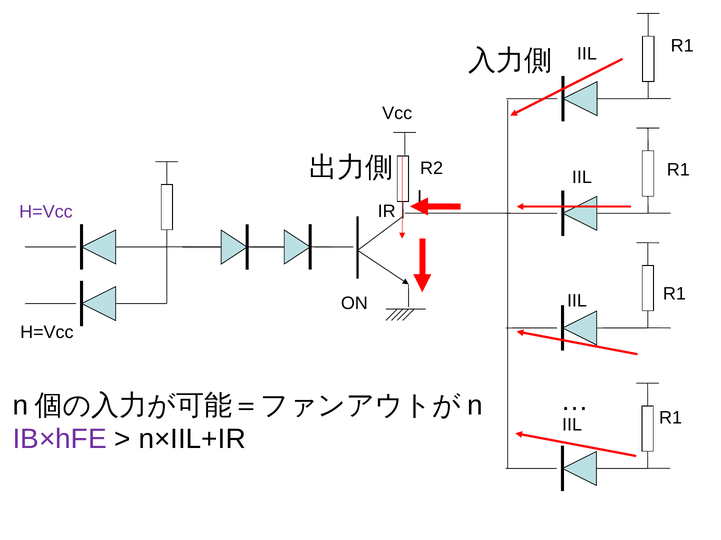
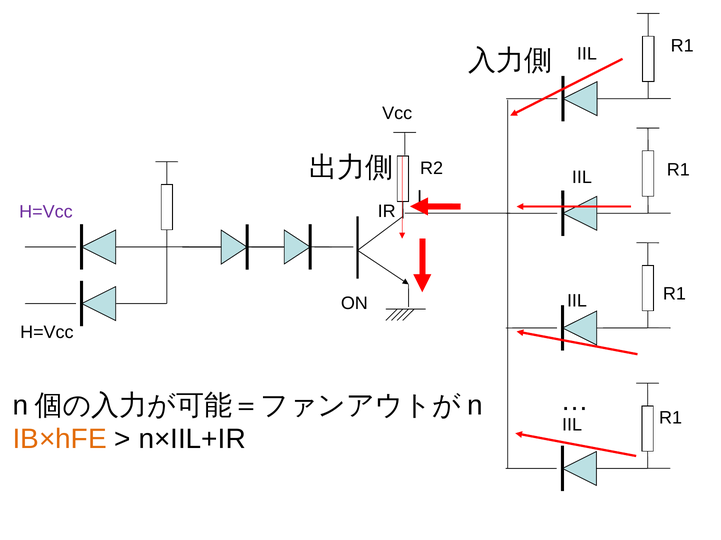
IB×hFE colour: purple -> orange (60, 440)
